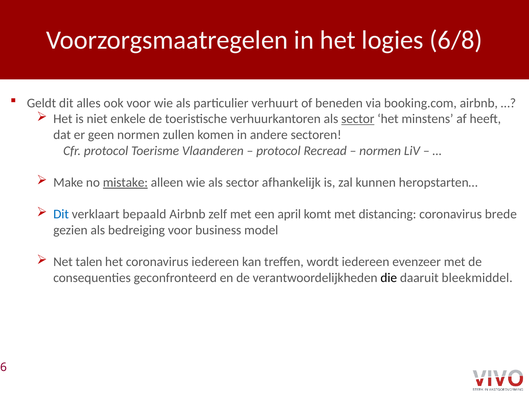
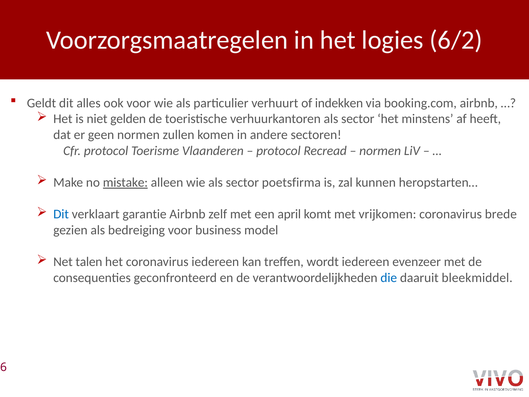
6/8: 6/8 -> 6/2 (456, 40)
beneden: beneden -> indekken (339, 103)
enkele: enkele -> gelden (128, 119)
sector underline: present -> none (358, 119)
afhankelijk: afhankelijk -> poetsfirma (291, 182)
bepaald: bepaald -> garantie (145, 214)
distancing: distancing -> vrijkomen (387, 214)
die colour: black -> blue (389, 278)
